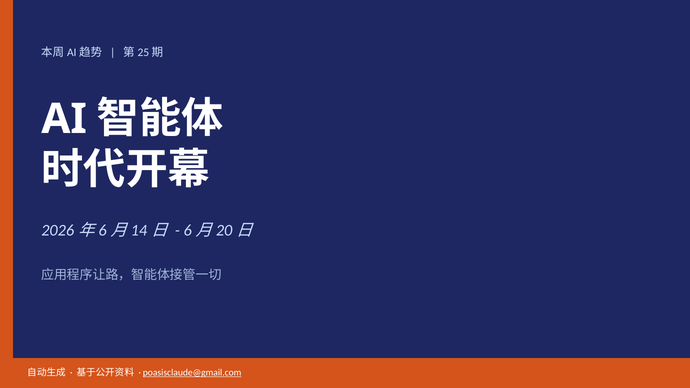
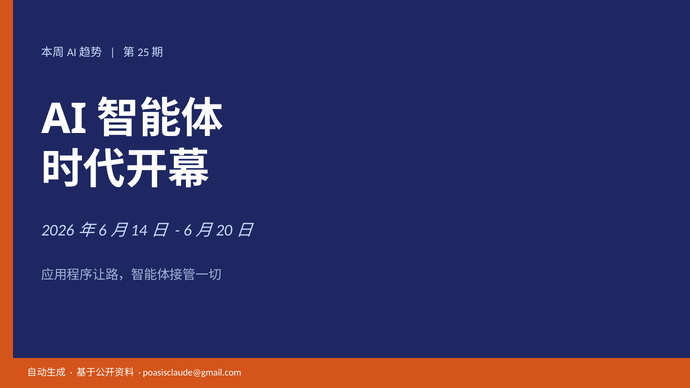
poasisclaude@gmail.com underline: present -> none (192, 373)
